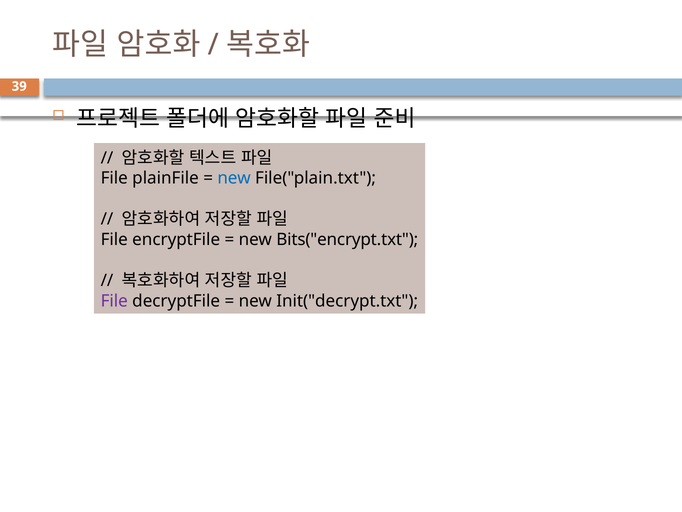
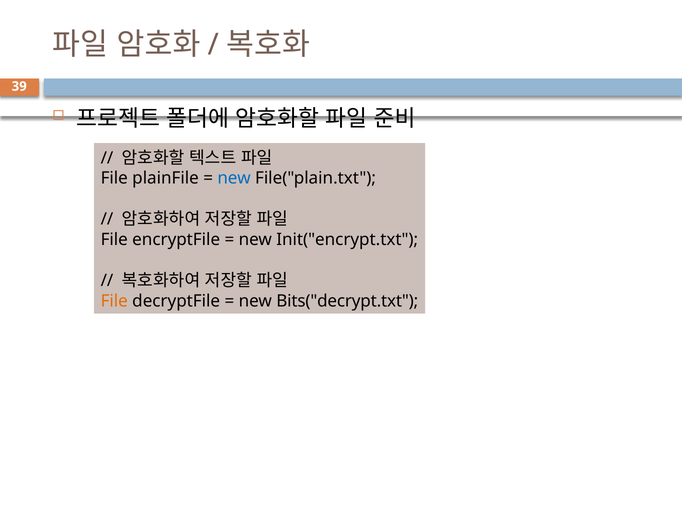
Bits("encrypt.txt: Bits("encrypt.txt -> Init("encrypt.txt (347, 240)
File colour: purple -> orange (114, 301)
Init("decrypt.txt: Init("decrypt.txt -> Bits("decrypt.txt (347, 301)
